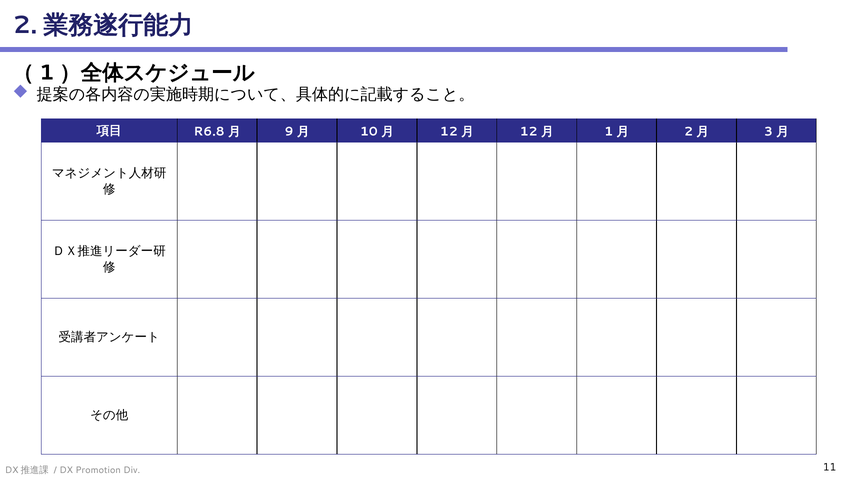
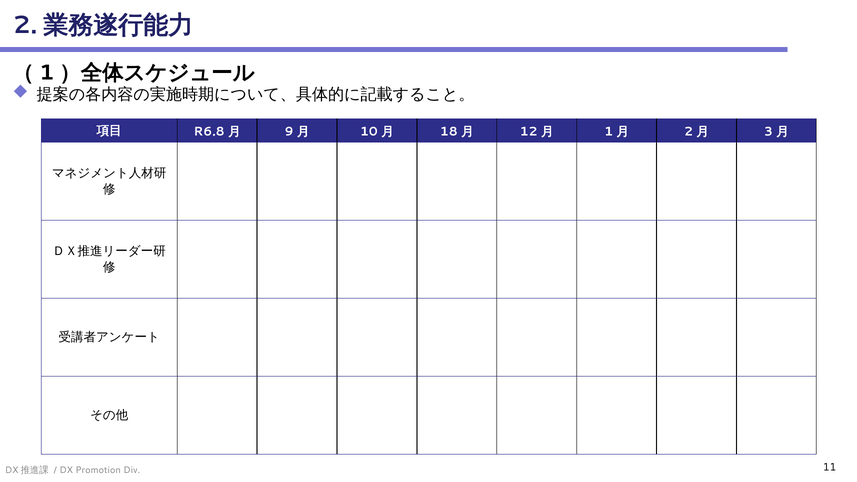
12: 12 -> 18 (449, 131)
